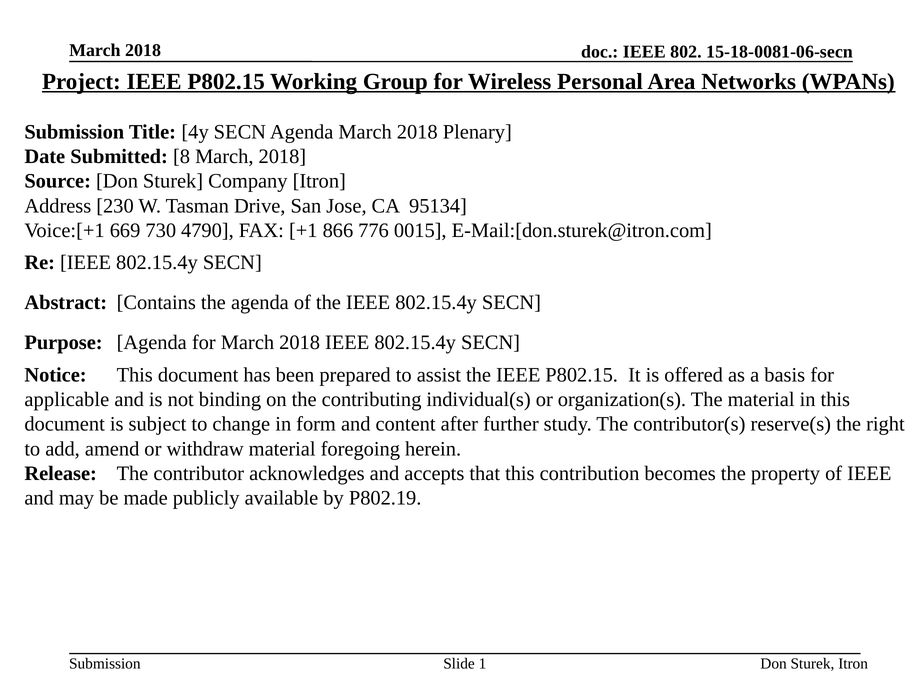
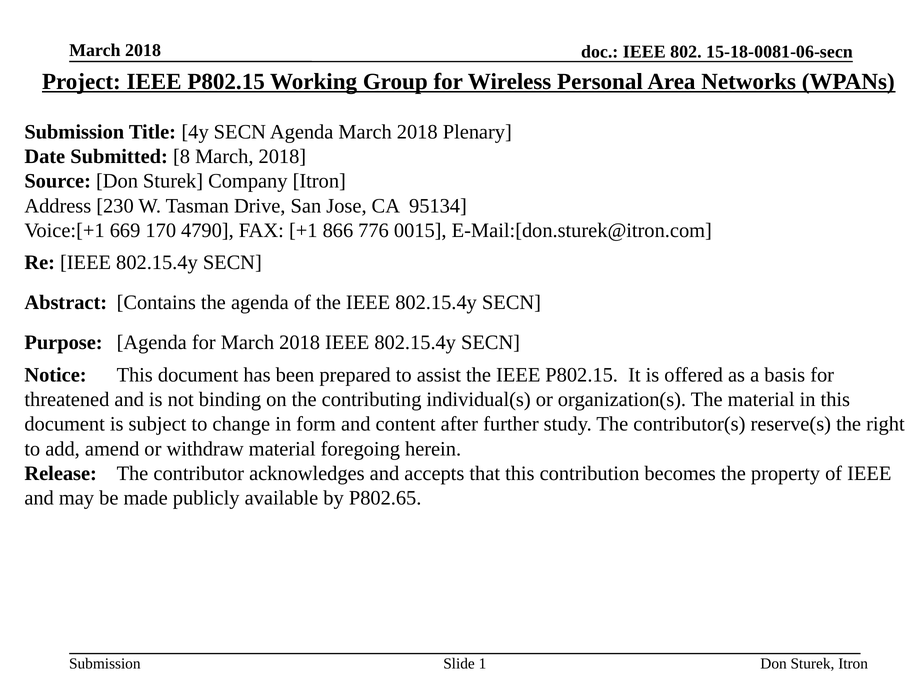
730: 730 -> 170 (161, 230)
applicable: applicable -> threatened (67, 399)
P802.19: P802.19 -> P802.65 (385, 498)
